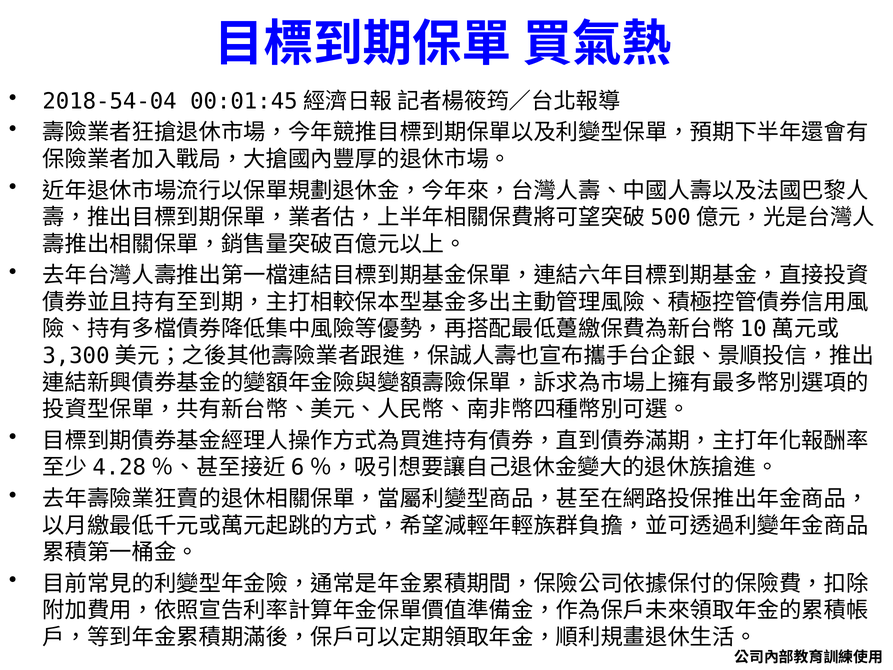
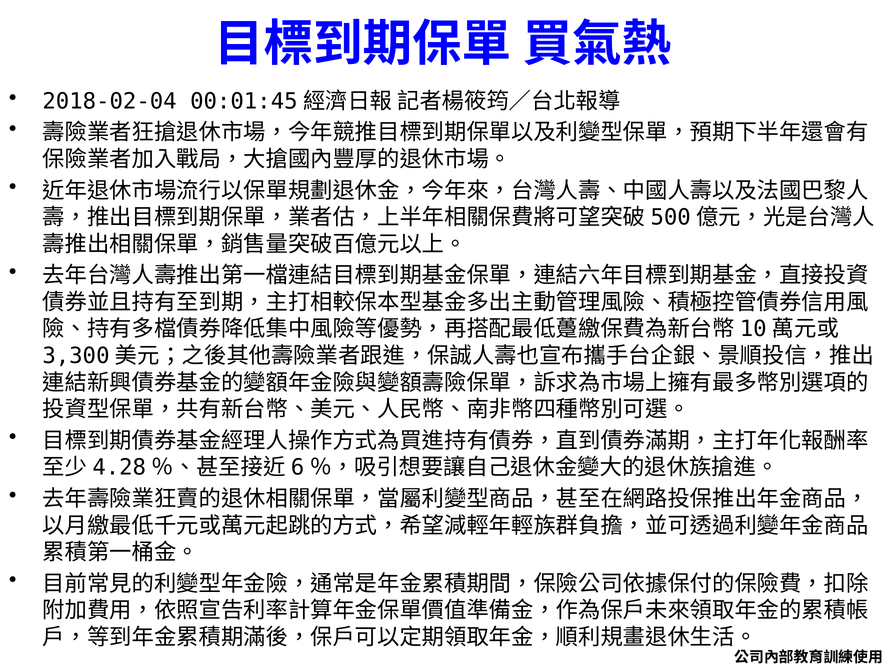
2018-54-04: 2018-54-04 -> 2018-02-04 (110, 101)
